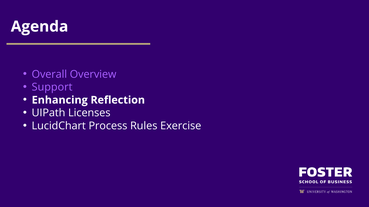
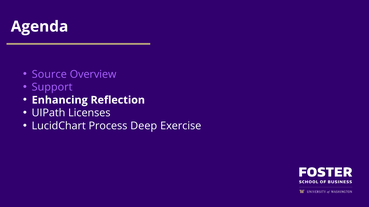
Overall: Overall -> Source (49, 74)
Rules: Rules -> Deep (144, 126)
